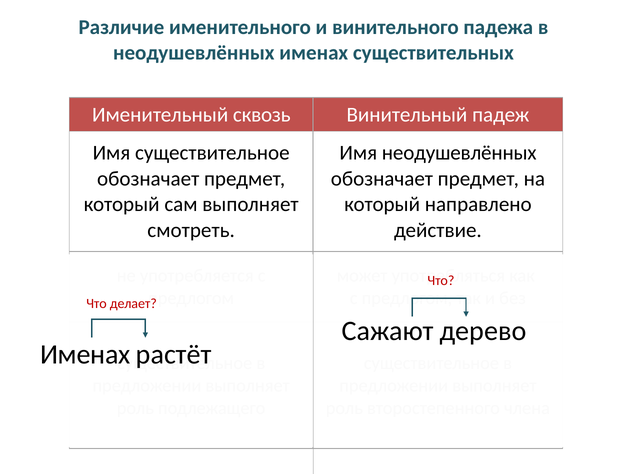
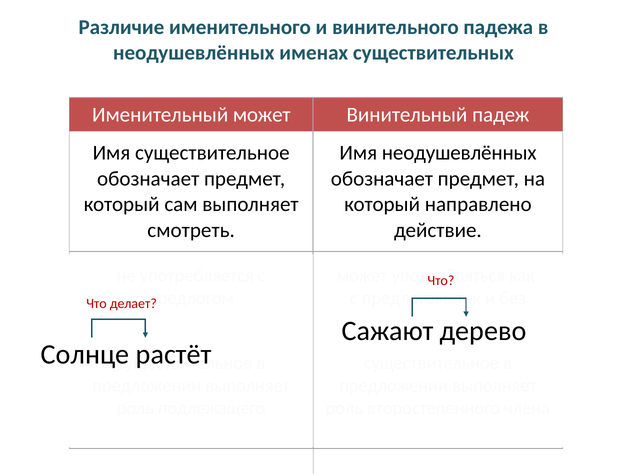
Именительный сквозь: сквозь -> может (262, 115)
Именах: Именах -> Солнце (85, 354)
